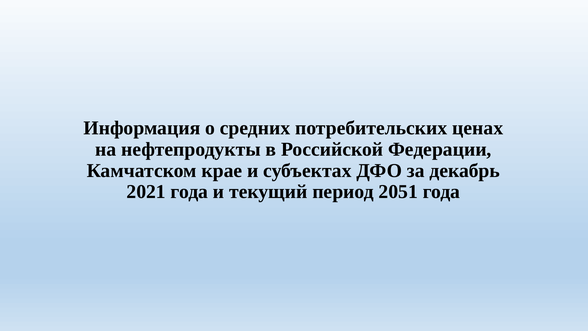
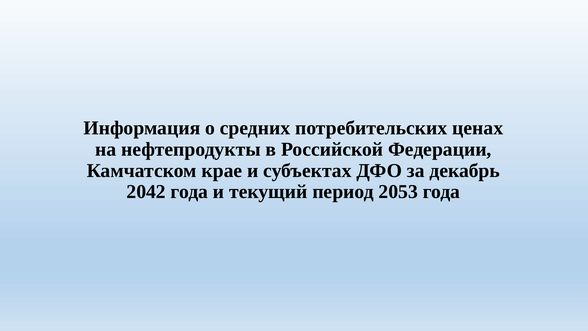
2021: 2021 -> 2042 (146, 192)
2051: 2051 -> 2053 (398, 192)
